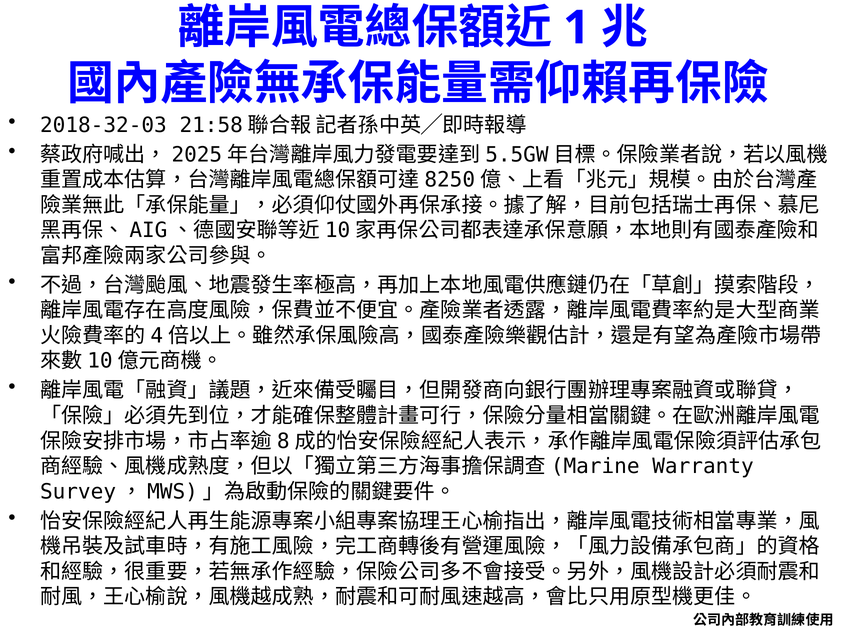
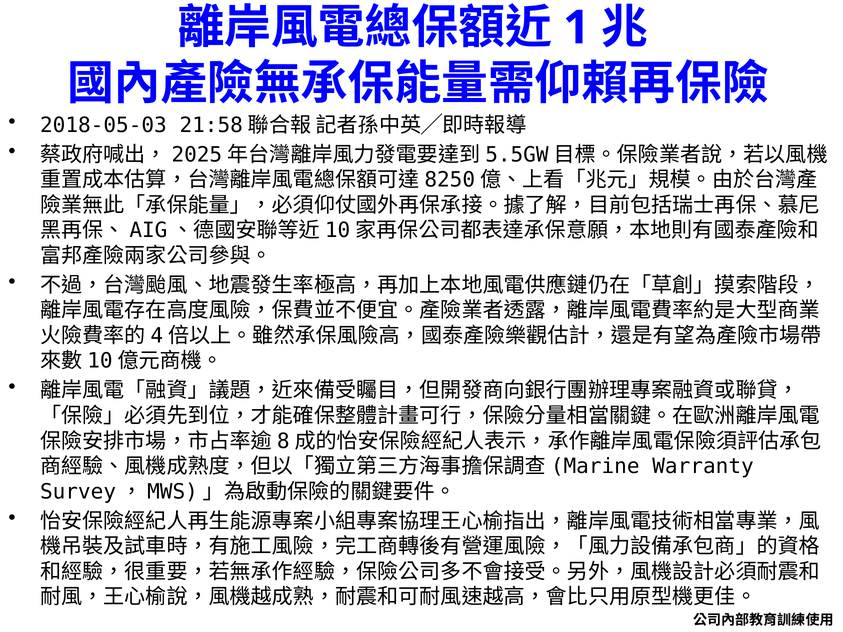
2018-32-03: 2018-32-03 -> 2018-05-03 (103, 125)
